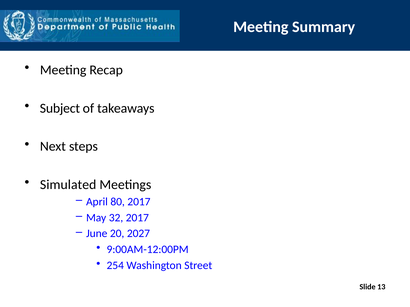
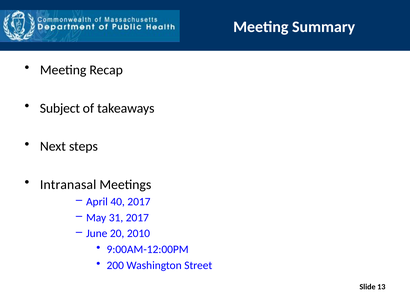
Simulated: Simulated -> Intranasal (68, 185)
80: 80 -> 40 (118, 202)
32: 32 -> 31 (116, 218)
2027: 2027 -> 2010 (138, 234)
254: 254 -> 200 (115, 266)
